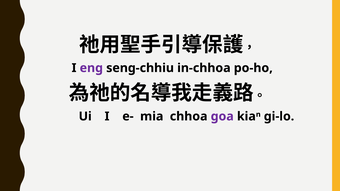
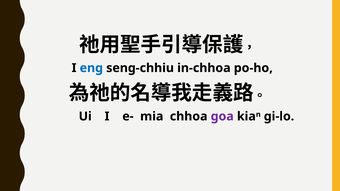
eng colour: purple -> blue (91, 68)
